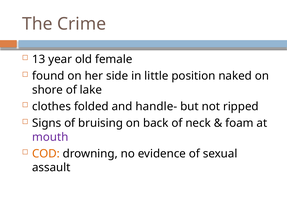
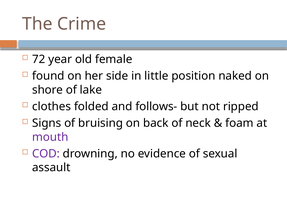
13: 13 -> 72 (39, 59)
handle-: handle- -> follows- (156, 107)
COD colour: orange -> purple (46, 154)
